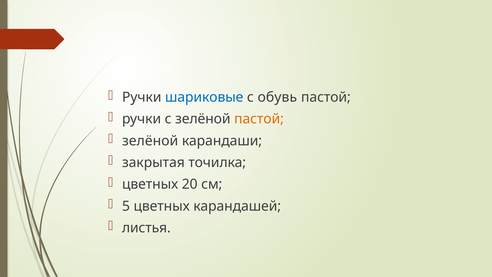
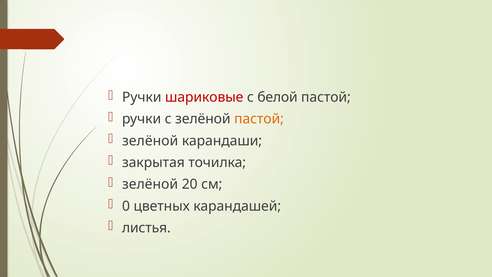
шариковые colour: blue -> red (204, 97)
обувь: обувь -> белой (277, 97)
цветных: цветных -> зелёной (150, 184)
5: 5 -> 0 (126, 206)
